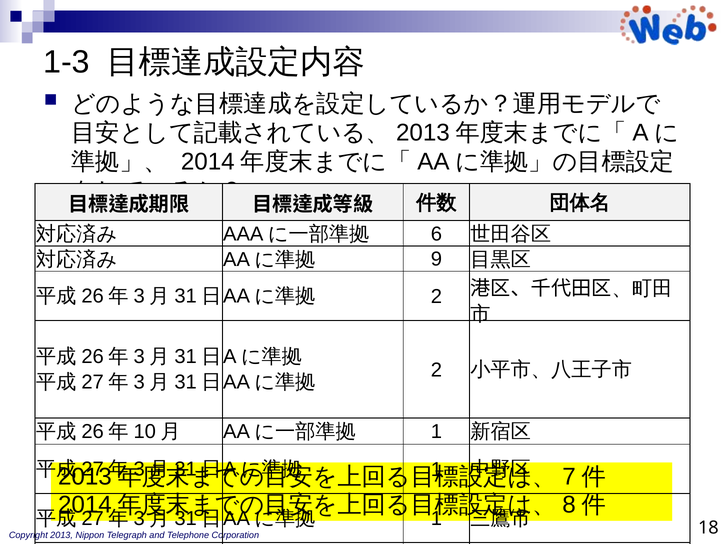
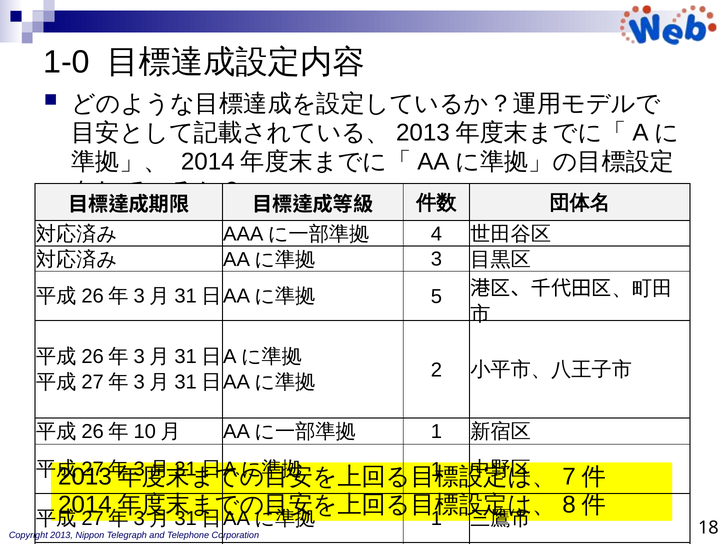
1-3: 1-3 -> 1-0 (66, 62)
6: 6 -> 4 (436, 234)
9: 9 -> 3 (436, 260)
2: 2 -> 5 (436, 297)
